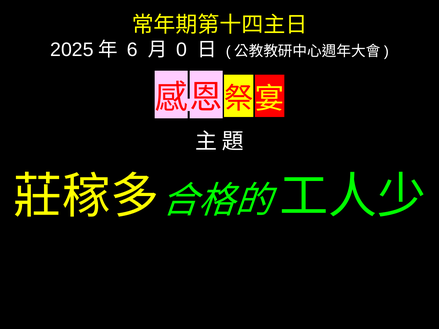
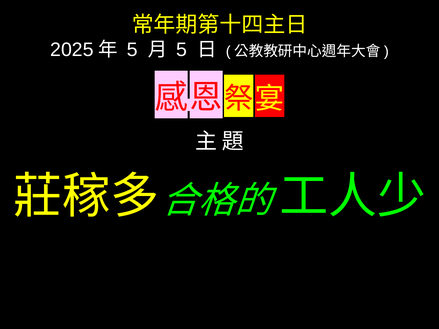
6: 6 -> 5 (132, 50)
0: 0 -> 5 (182, 50)
